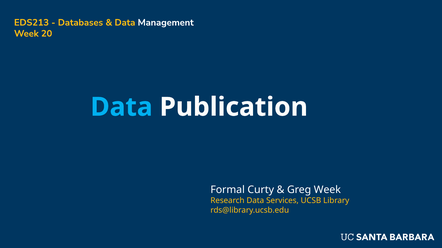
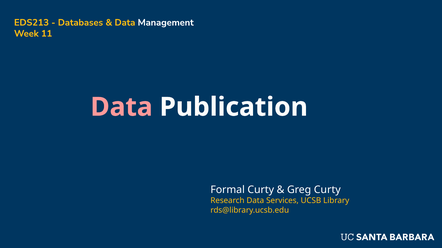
20: 20 -> 11 (47, 34)
Data colour: light blue -> pink (122, 107)
Greg Week: Week -> Curty (327, 190)
